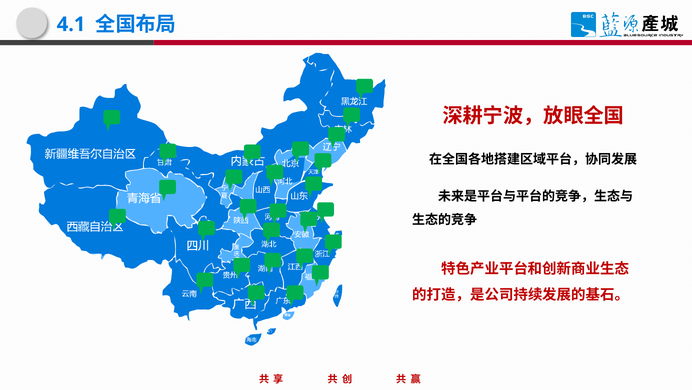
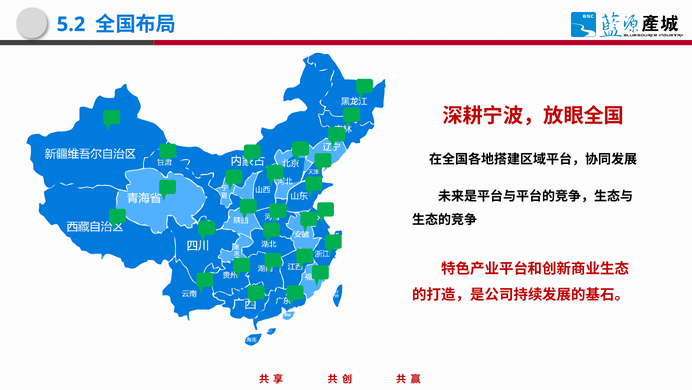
4.1: 4.1 -> 5.2 (71, 24)
